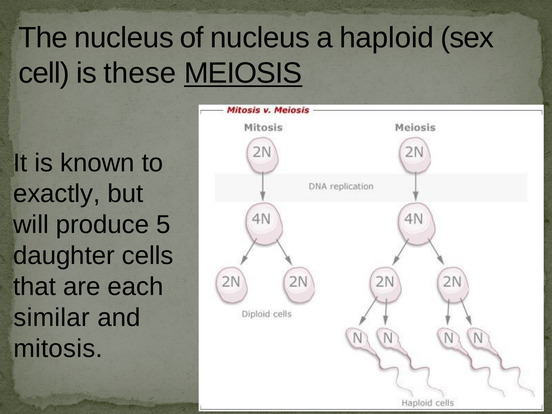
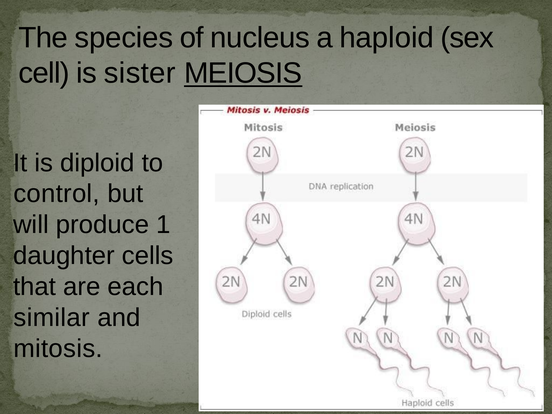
The nucleus: nucleus -> species (124, 38)
these: these -> sister (140, 73)
known: known -> diploid (97, 163)
exactly: exactly -> control (57, 194)
5: 5 -> 1 (163, 225)
